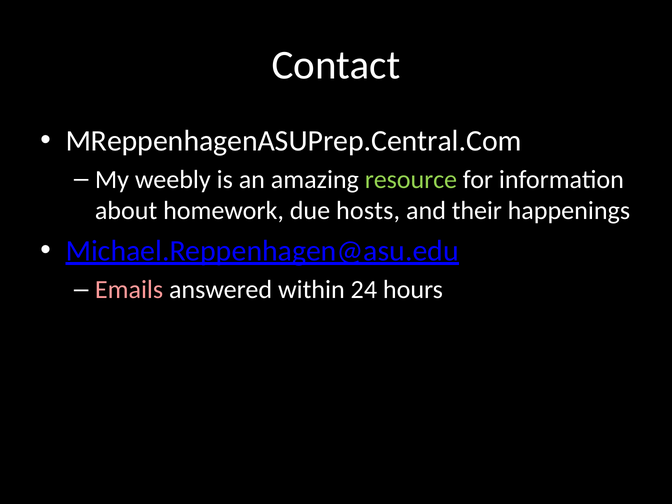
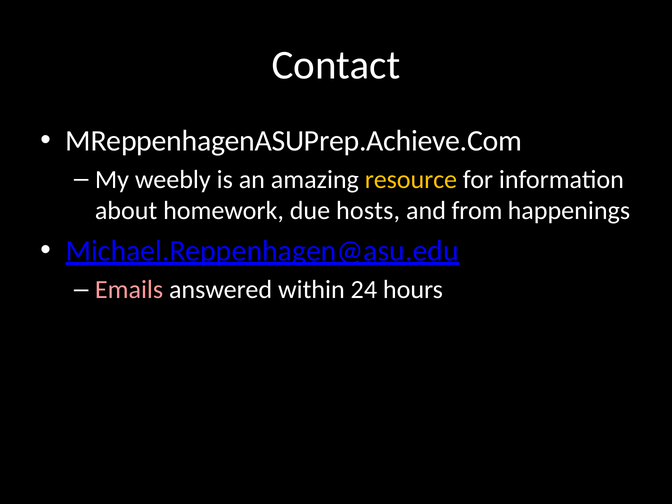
MReppenhagenASUPrep.Central.Com: MReppenhagenASUPrep.Central.Com -> MReppenhagenASUPrep.Achieve.Com (294, 141)
resource colour: light green -> yellow (411, 180)
their: their -> from (477, 211)
